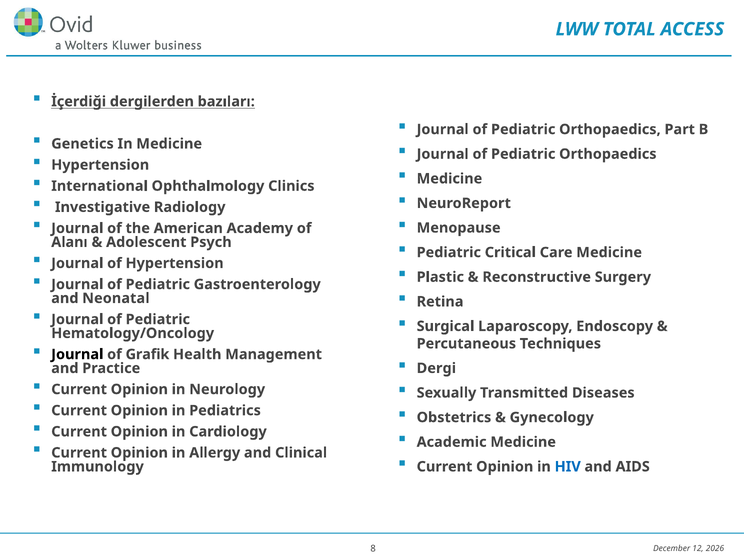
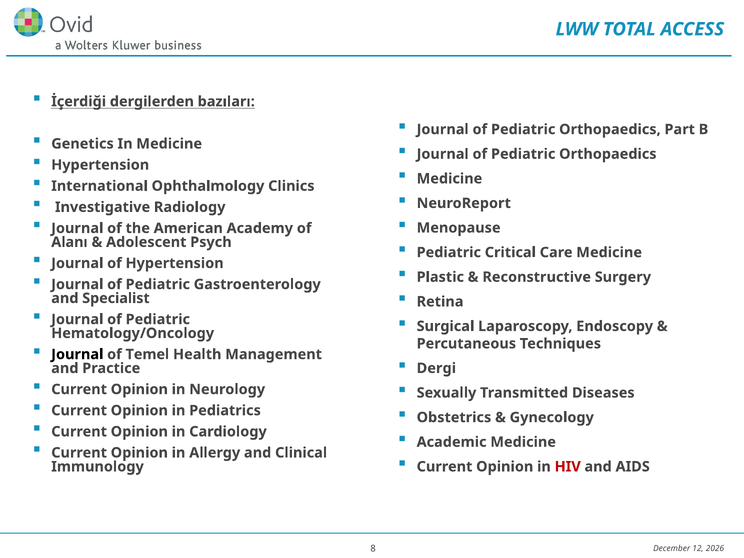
Neonatal: Neonatal -> Specialist (116, 298)
Grafik: Grafik -> Temel (147, 354)
HIV colour: blue -> red (568, 467)
